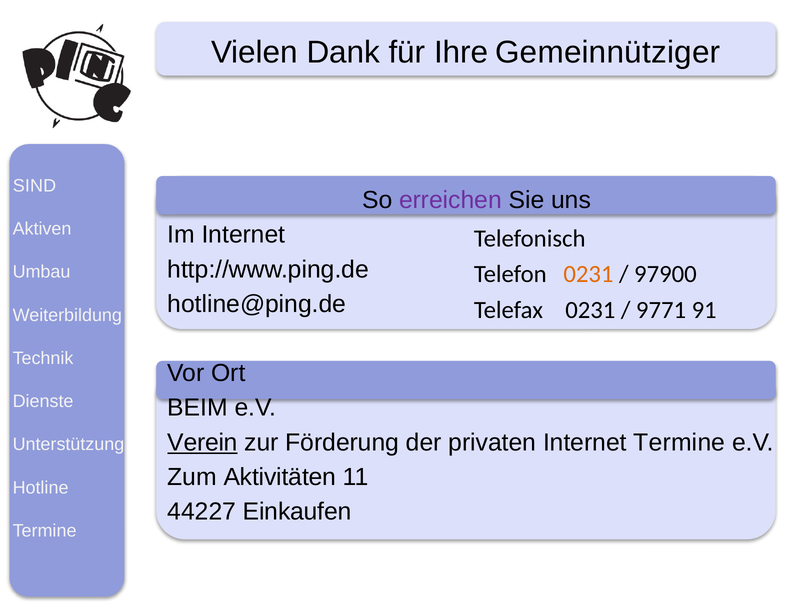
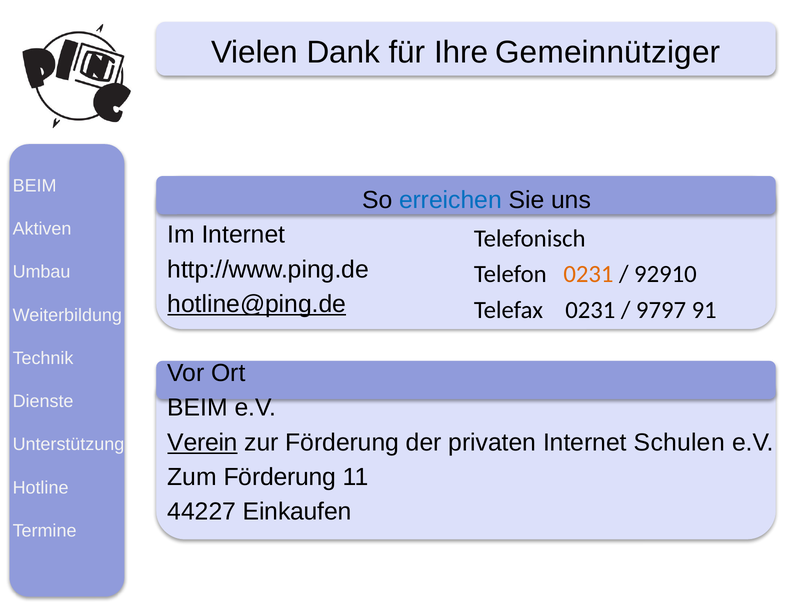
SIND: SIND -> BEIM (35, 186)
erreichen colour: purple -> blue (450, 200)
97900: 97900 -> 92910 (665, 275)
hotline@ping.de underline: none -> present (257, 304)
9771: 9771 -> 9797 (661, 310)
Internet Termine: Termine -> Schulen (679, 443)
Zum Aktivitäten: Aktivitäten -> Förderung (280, 477)
